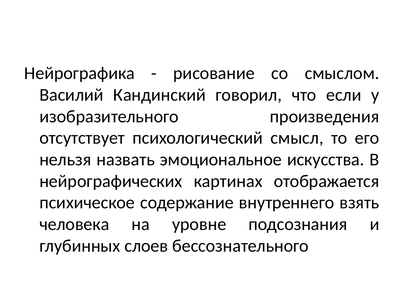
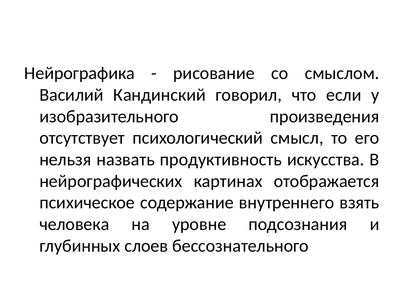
эмоциональное: эмоциональное -> продуктивность (221, 160)
